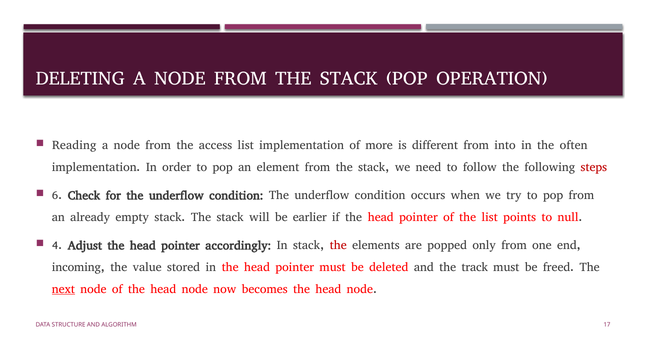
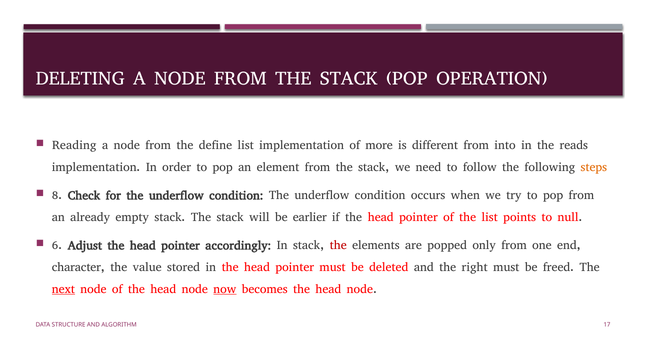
access: access -> define (215, 146)
often: often -> reads (574, 146)
steps colour: red -> orange (594, 167)
6: 6 -> 8 (57, 196)
4: 4 -> 6 (57, 246)
incoming: incoming -> character (78, 268)
track: track -> right (475, 268)
now underline: none -> present (225, 289)
